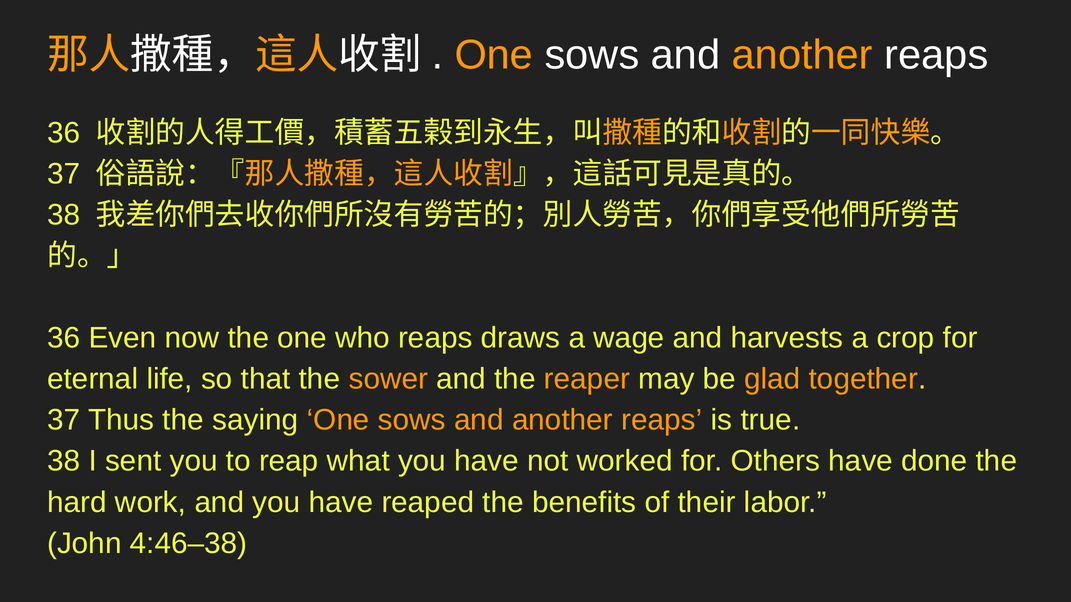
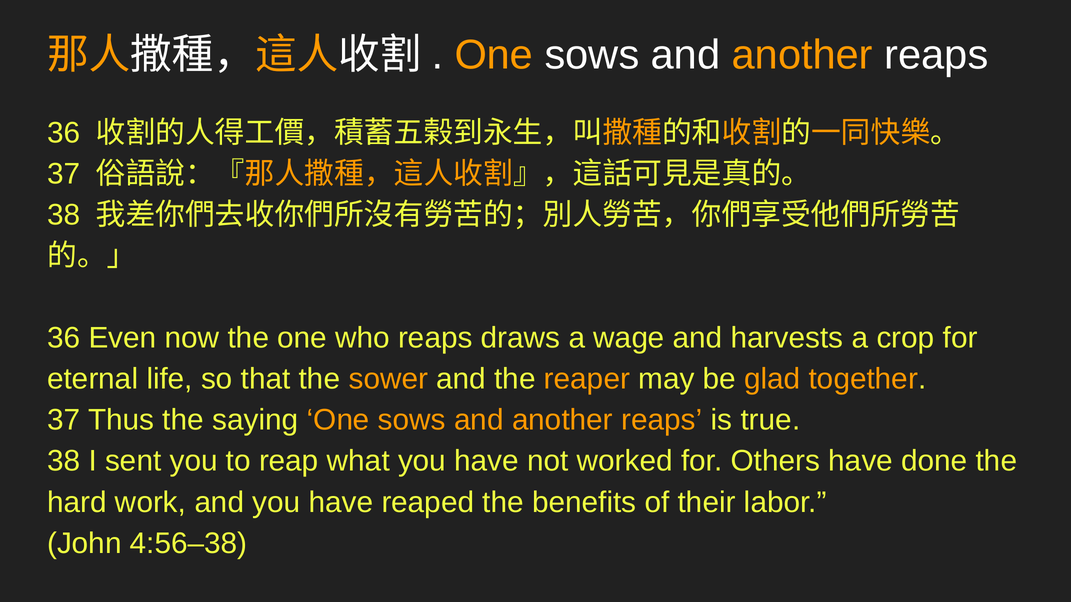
4:46–38: 4:46–38 -> 4:56–38 (189, 544)
